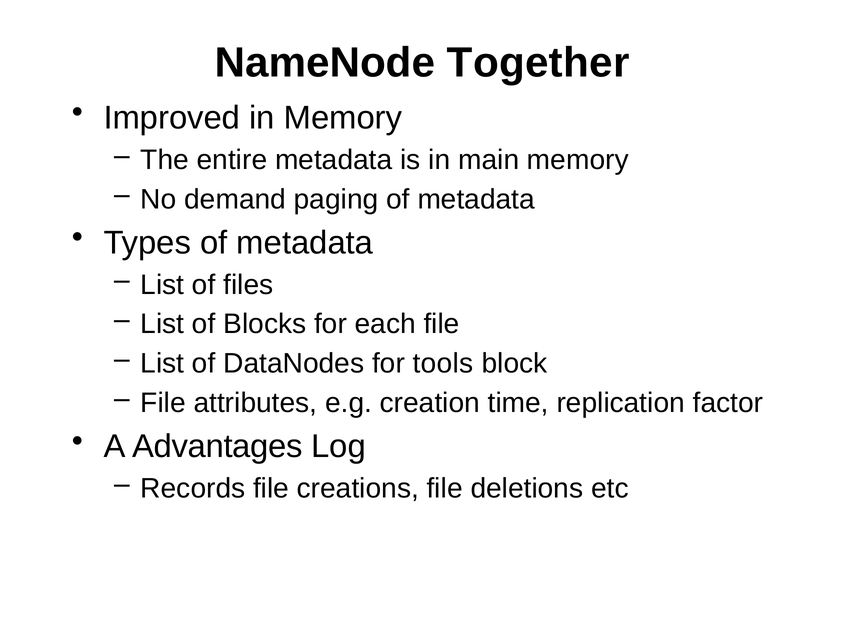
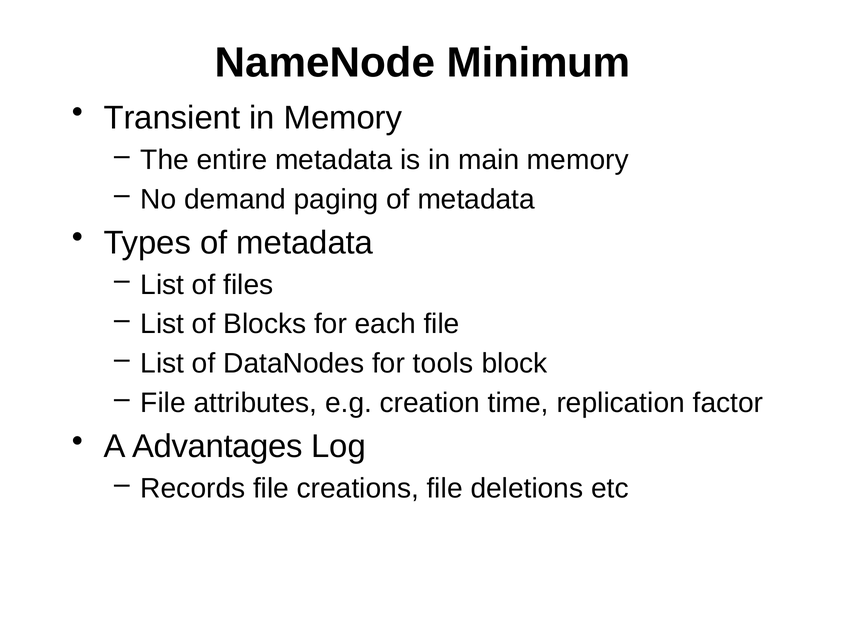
Together: Together -> Minimum (539, 63)
Improved: Improved -> Transient (172, 118)
